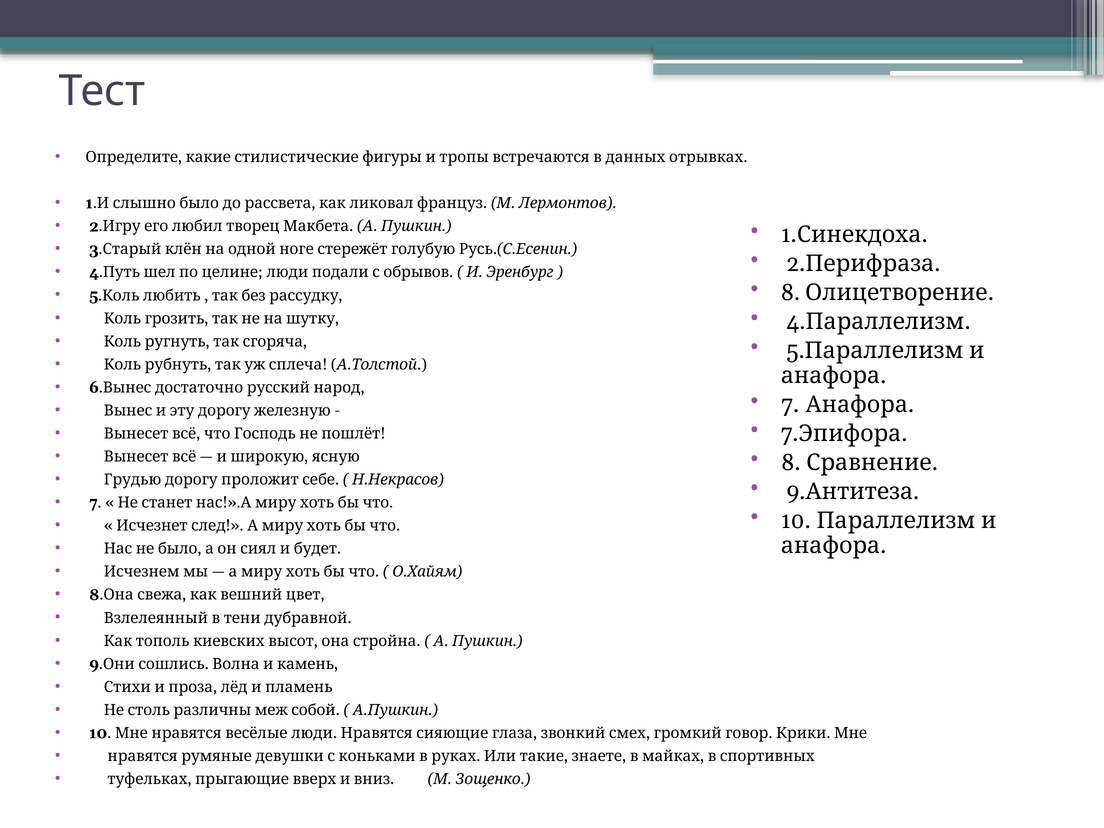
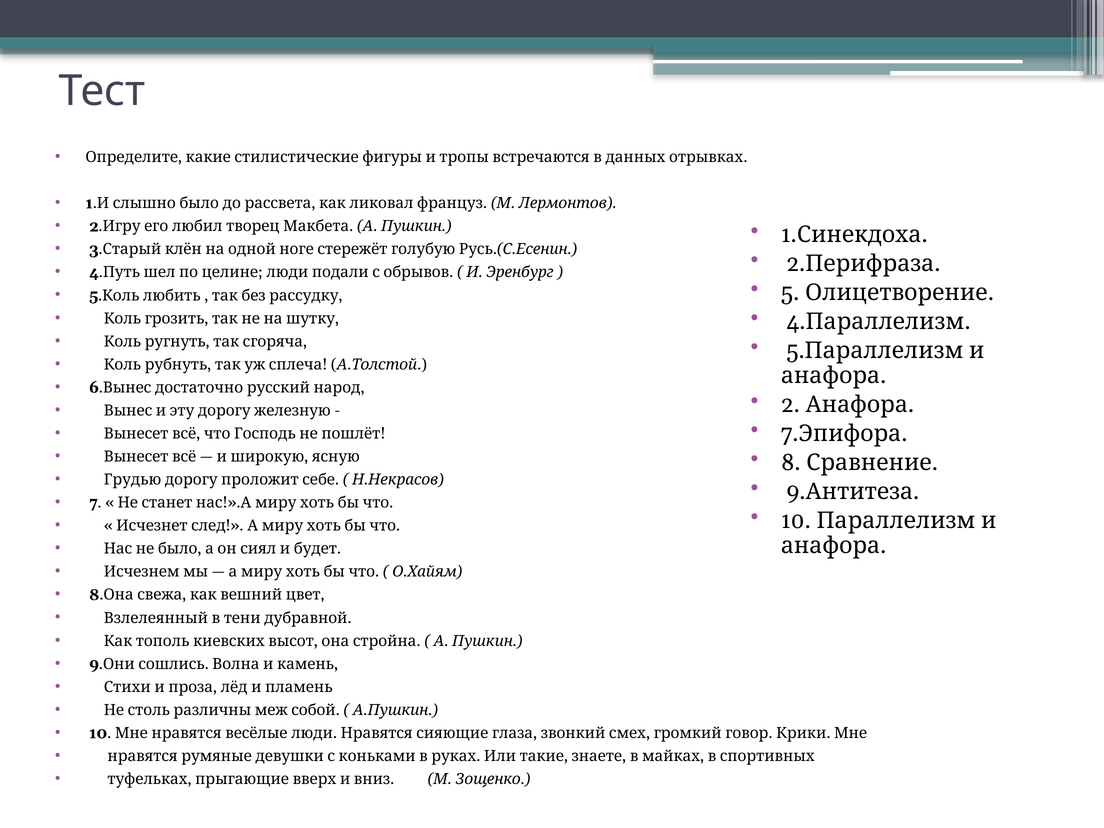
8: 8 -> 5 (790, 293)
7: 7 -> 2 (790, 405)
